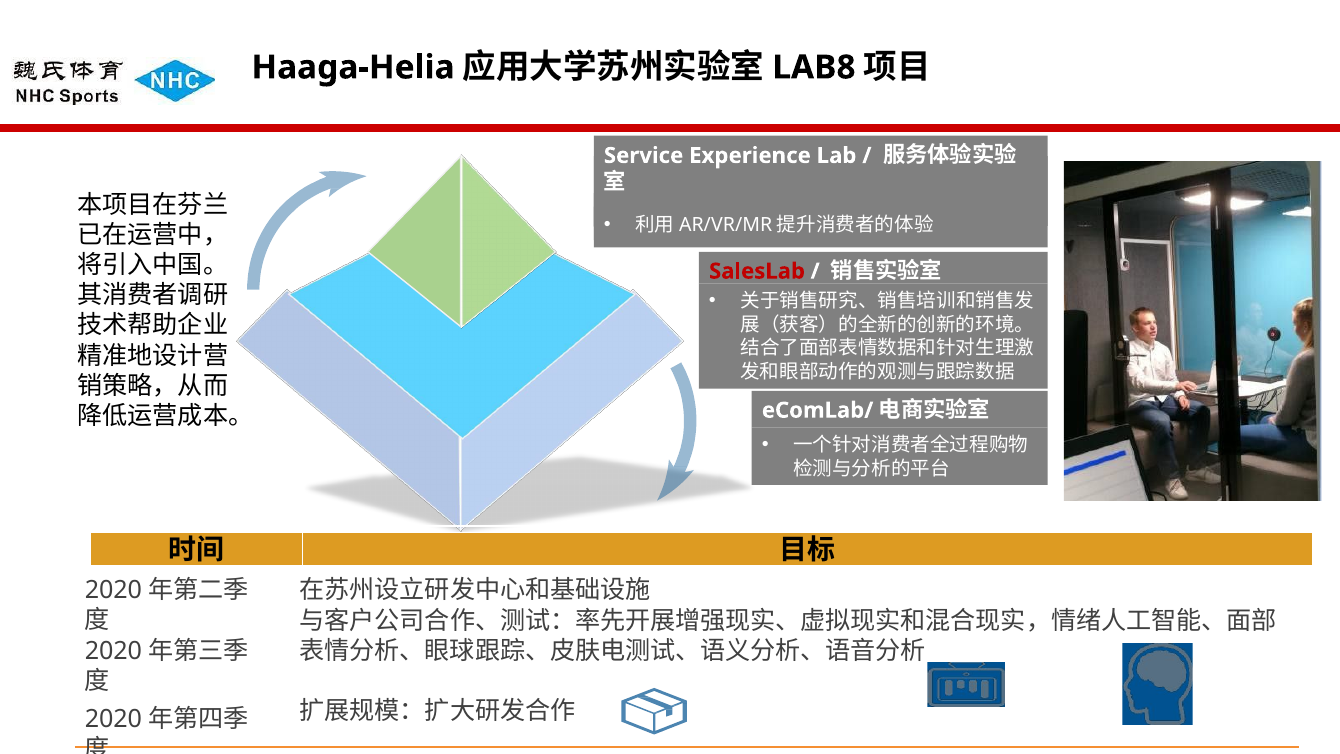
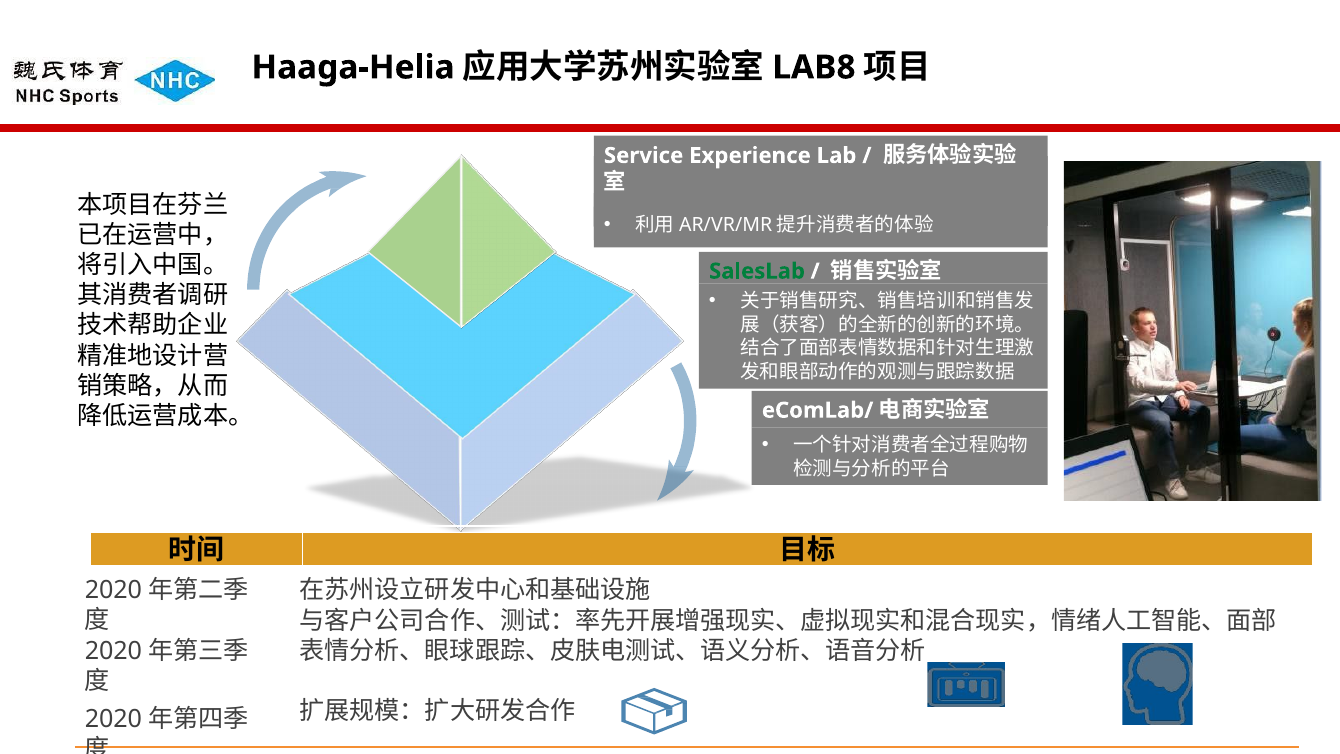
SalesLab colour: red -> green (757, 271)
